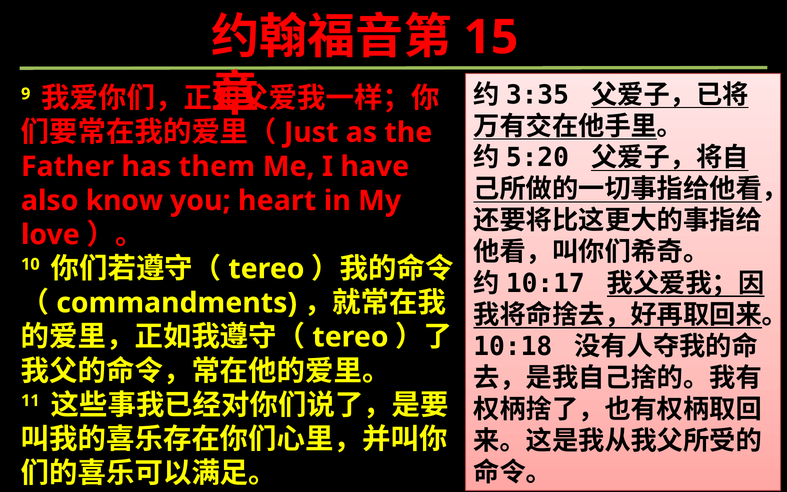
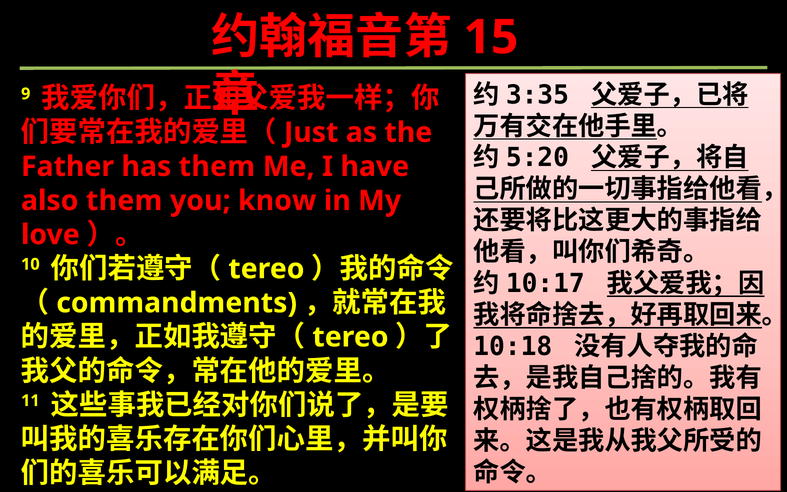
also know: know -> them (124, 201)
heart: heart -> know (277, 201)
